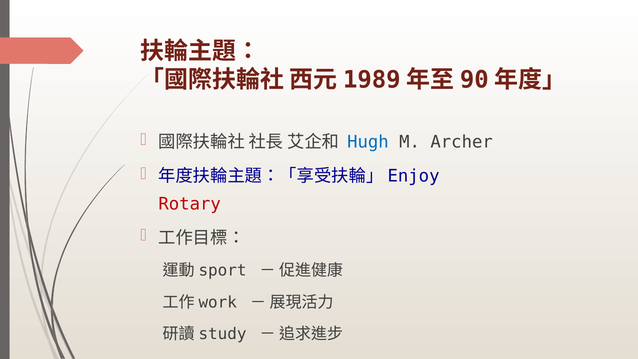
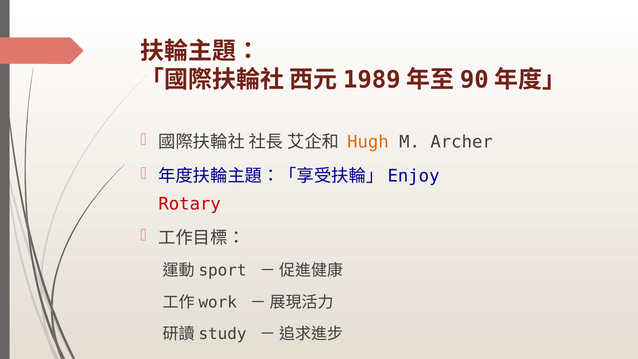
Hugh colour: blue -> orange (368, 142)
